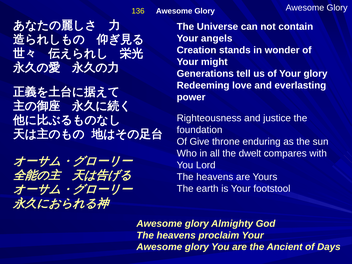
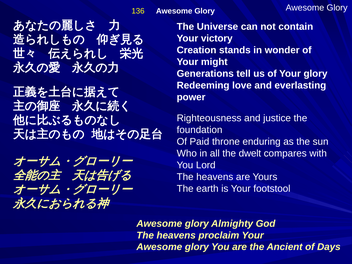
angels: angels -> victory (217, 38)
Give: Give -> Paid (199, 142)
